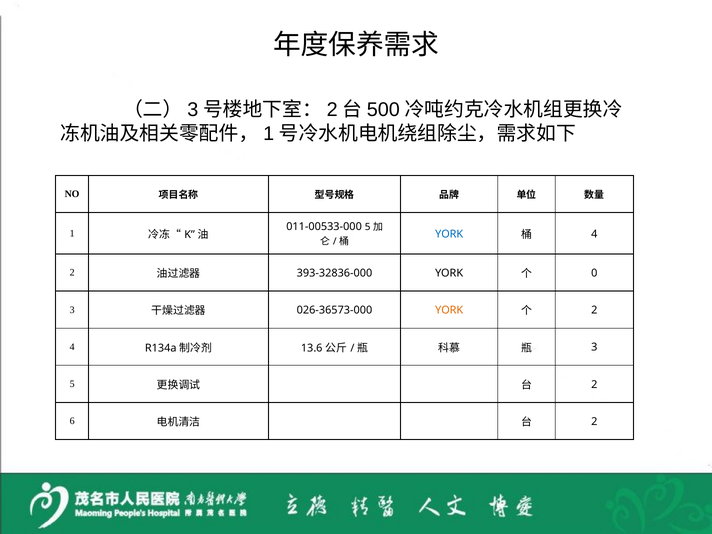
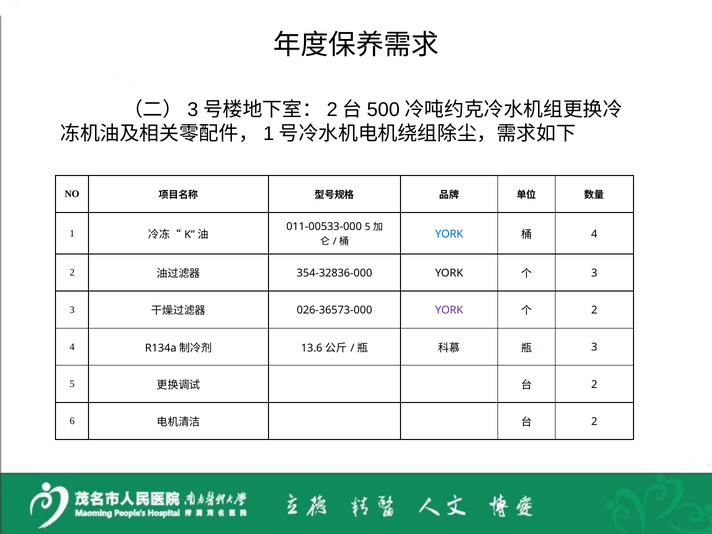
393-32836-000: 393-32836-000 -> 354-32836-000 (335, 273)
0: 0 -> 3 (594, 273)
YORK colour: orange -> purple (449, 310)
